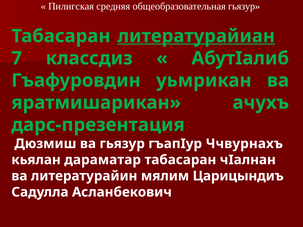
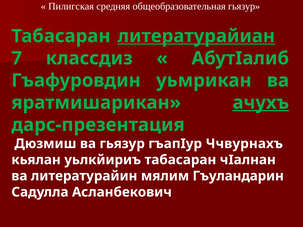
ачухъ underline: none -> present (261, 103)
дараматар: дараматар -> уьлкйириъ (103, 160)
Царицындиъ: Царицындиъ -> Гъуландарин (238, 176)
